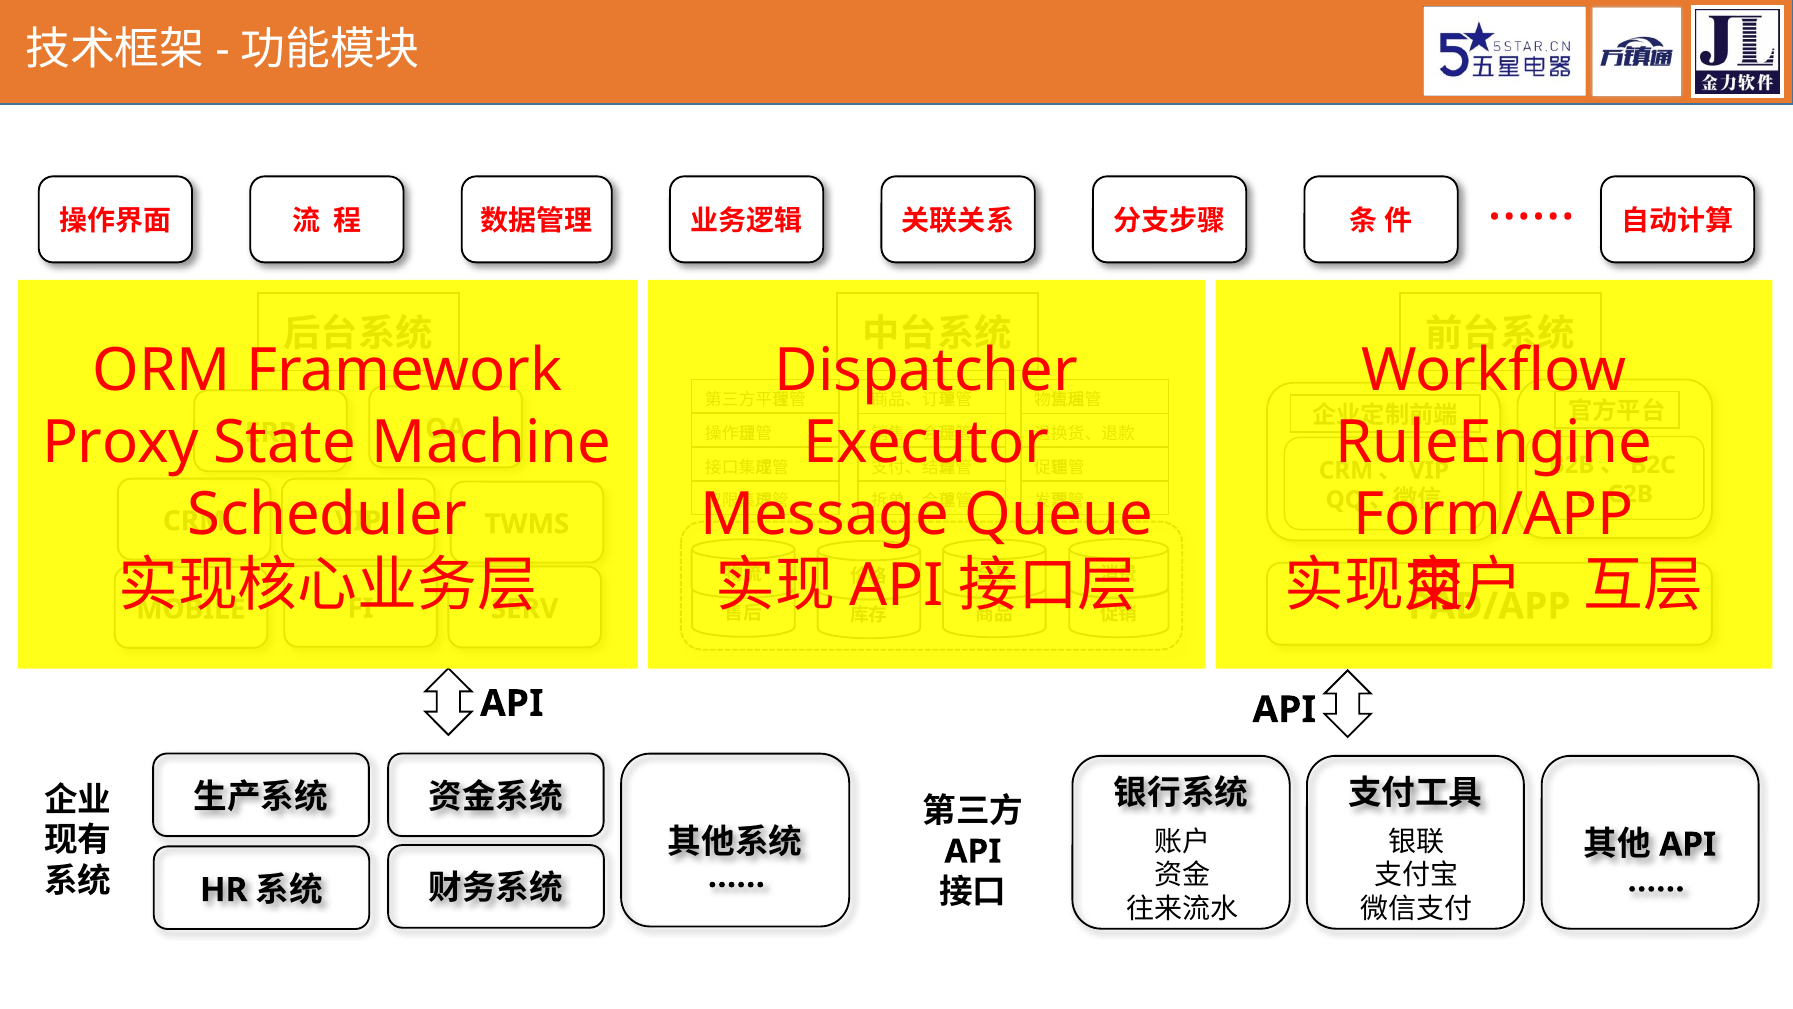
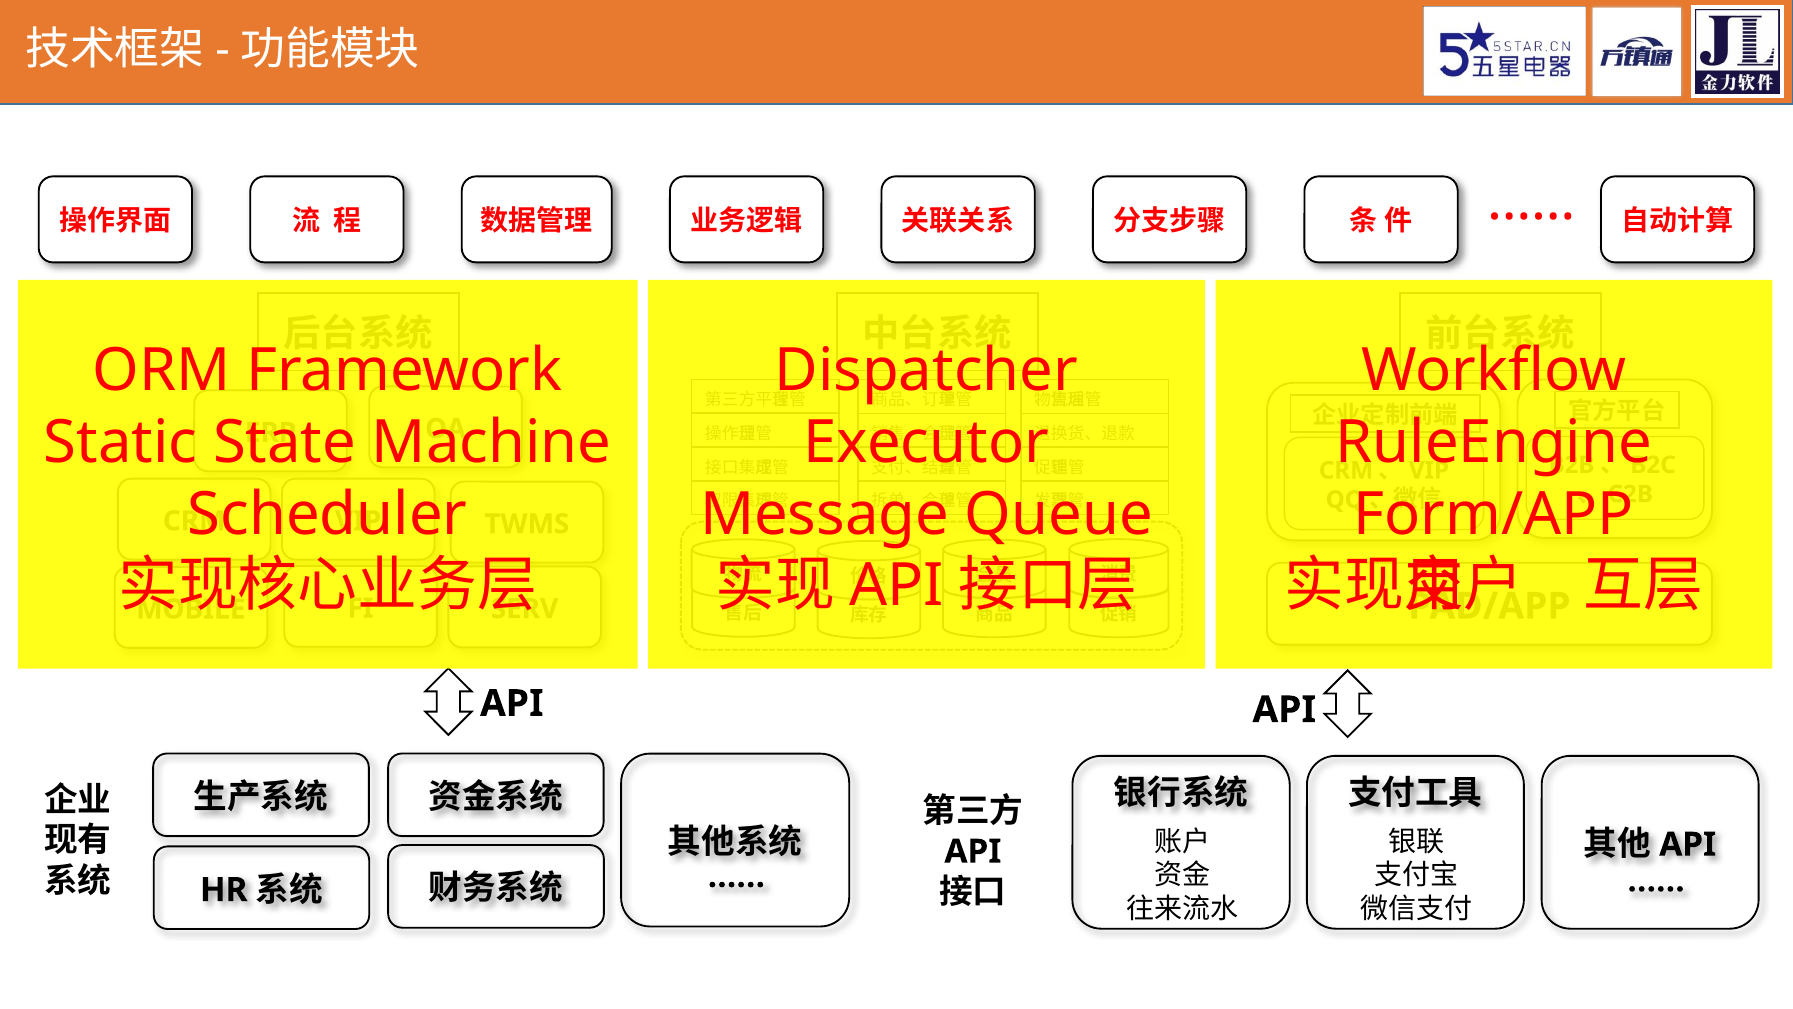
Proxy: Proxy -> Static (120, 442)
